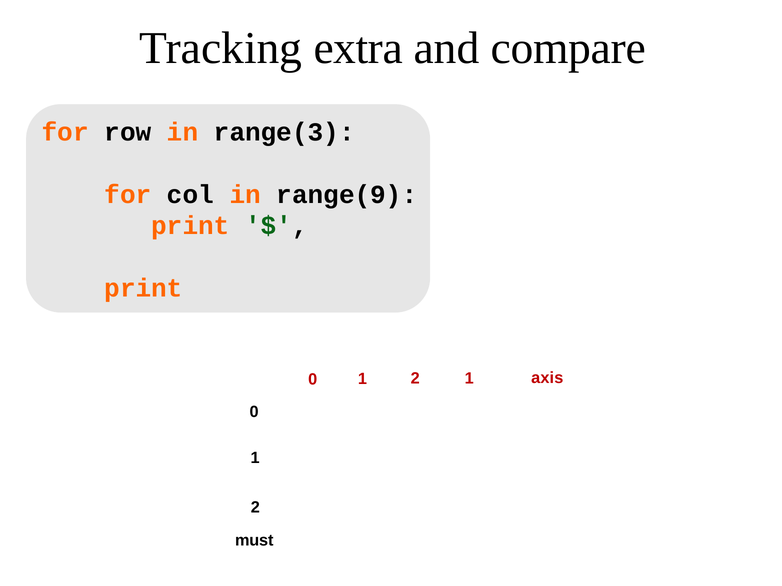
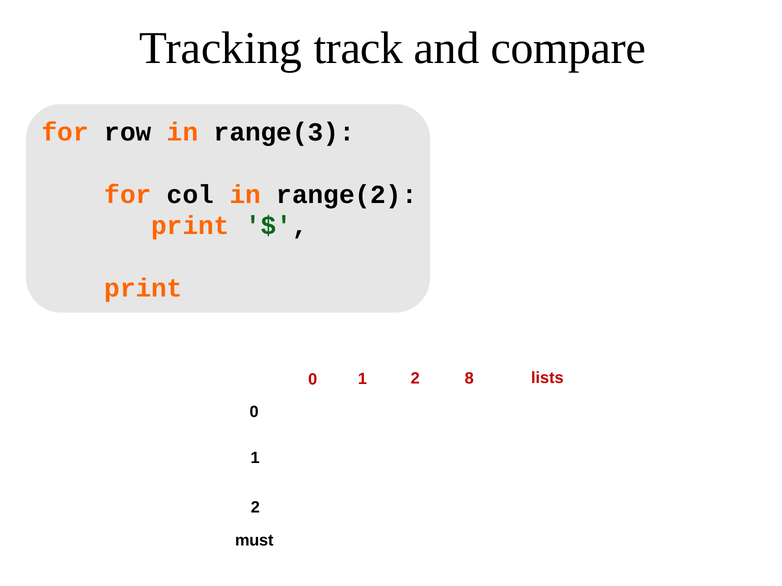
extra: extra -> track (358, 48)
range(9: range(9 -> range(2 (347, 195)
1: 1 -> 8 (469, 379)
axis: axis -> lists (547, 378)
